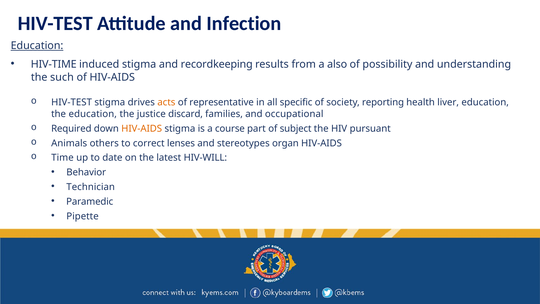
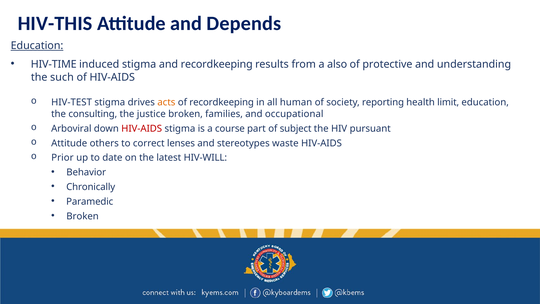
HIV-TEST: HIV-TEST -> HIV-THIS (55, 23)
Infection: Infection -> Depends (244, 23)
possibility: possibility -> protective (387, 64)
of representative: representative -> recordkeeping (222, 102)
specific: specific -> human (296, 102)
liver: liver -> limit (448, 102)
the education: education -> consulting (93, 114)
justice discard: discard -> broken (186, 114)
Required: Required -> Arboviral (71, 129)
HIV-AIDS colour: orange -> red (142, 129)
Animals: Animals -> Attitude (69, 143)
organ: organ -> waste (285, 143)
Time: Time -> Prior (62, 158)
Technician: Technician -> Chronically (91, 187)
Pipette: Pipette -> Broken (83, 216)
